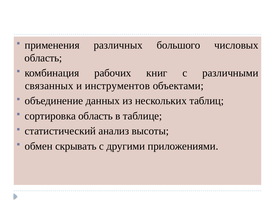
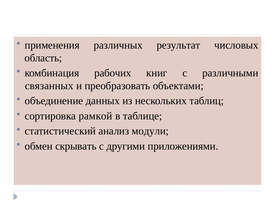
большого: большого -> результат (178, 45)
инструментов: инструментов -> преобразовать (117, 86)
сортировка область: область -> рамкой (95, 116)
высоты: высоты -> модули (150, 131)
